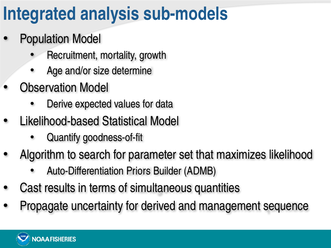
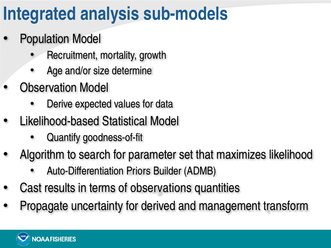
simultaneous: simultaneous -> observations (161, 188)
sequence: sequence -> transform (286, 206)
